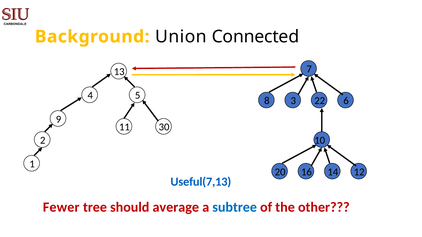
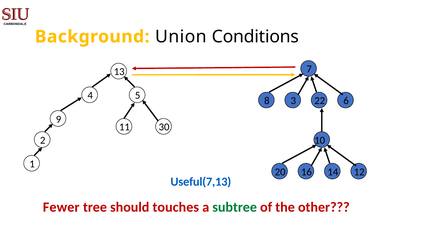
Connected: Connected -> Conditions (255, 37)
average: average -> touches (176, 208)
subtree colour: blue -> green (235, 208)
